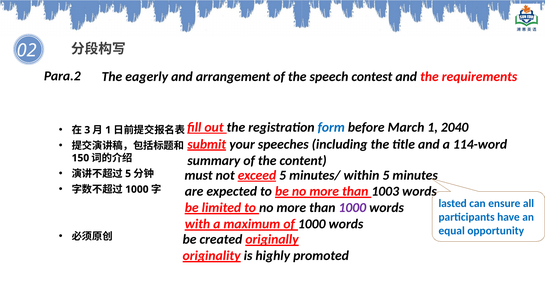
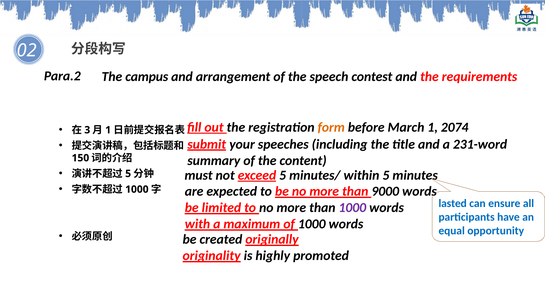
eagerly: eagerly -> campus (147, 77)
form colour: blue -> orange (331, 127)
2040: 2040 -> 2074 (455, 127)
114-word: 114-word -> 231-word (480, 144)
1003: 1003 -> 9000 (385, 191)
